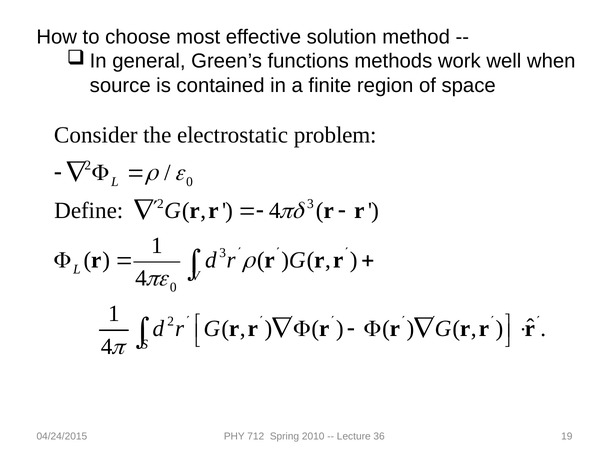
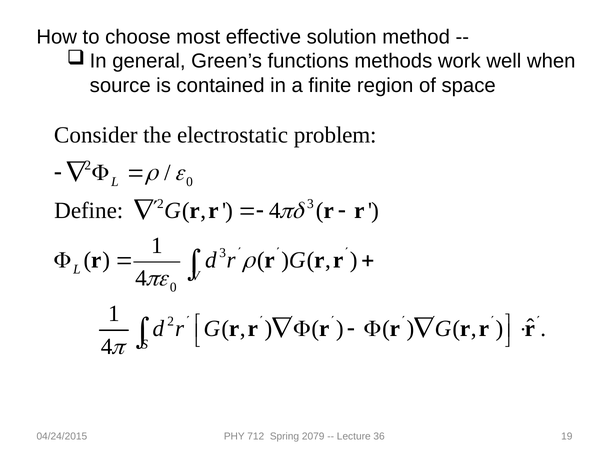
2010: 2010 -> 2079 (313, 436)
